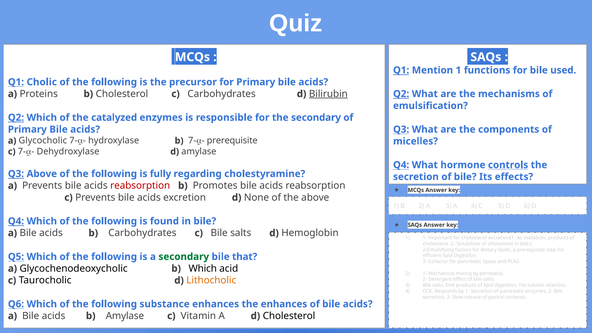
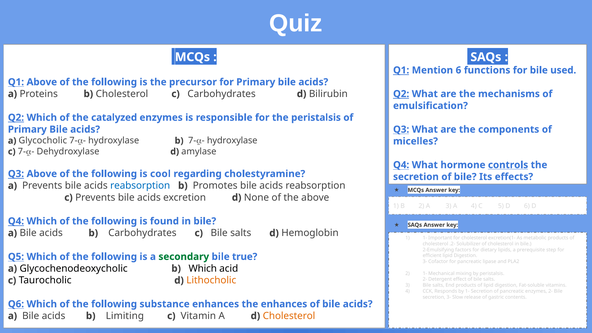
Mention 1: 1 -> 6 (458, 70)
Q1 Cholic: Cholic -> Above (42, 82)
Bilirubin underline: present -> none (328, 94)
the secondary: secondary -> peristalsis (316, 118)
prerequisite: prerequisite -> hydroxylase (232, 141)
fully: fully -> cool (160, 174)
reabsorption colour: red -> blue (140, 186)
that: that -> true (245, 257)
b Amylase: Amylase -> Limiting (125, 316)
Cholesterol colour: black -> orange (289, 316)
